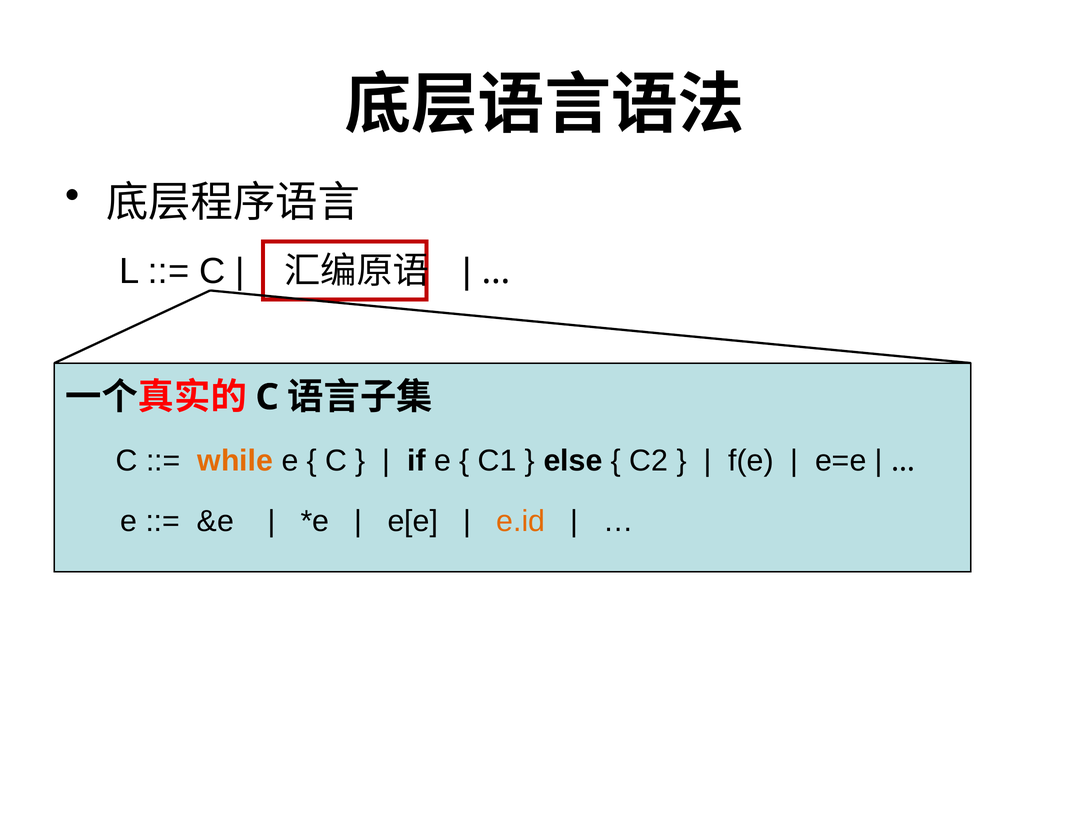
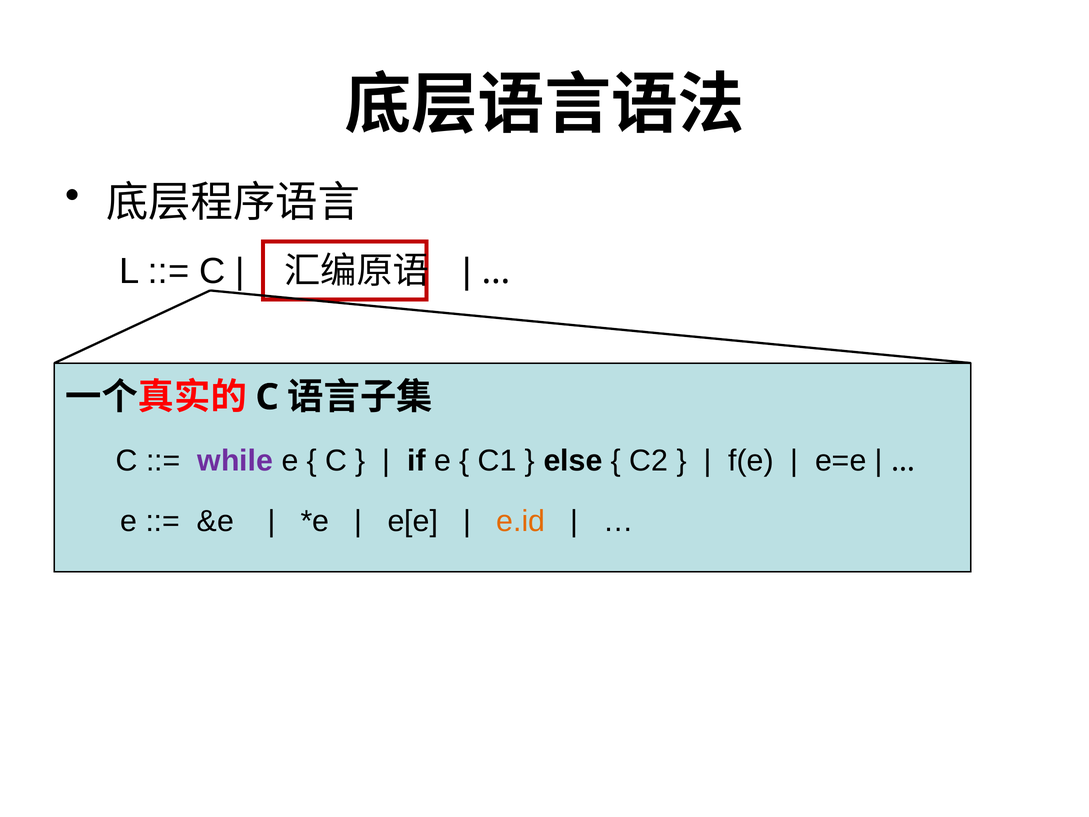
while colour: orange -> purple (235, 461)
